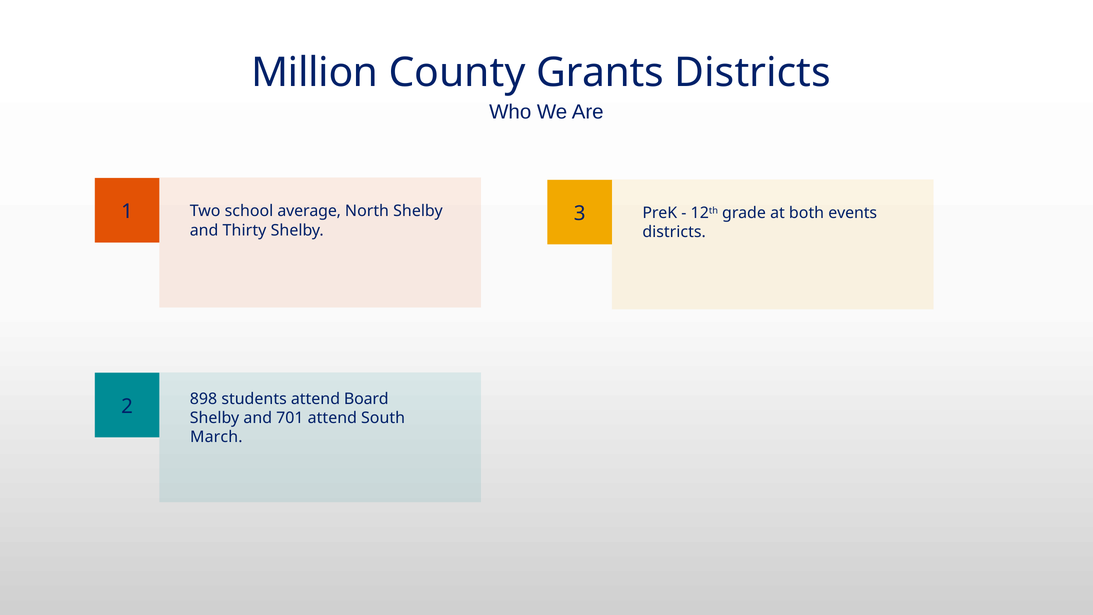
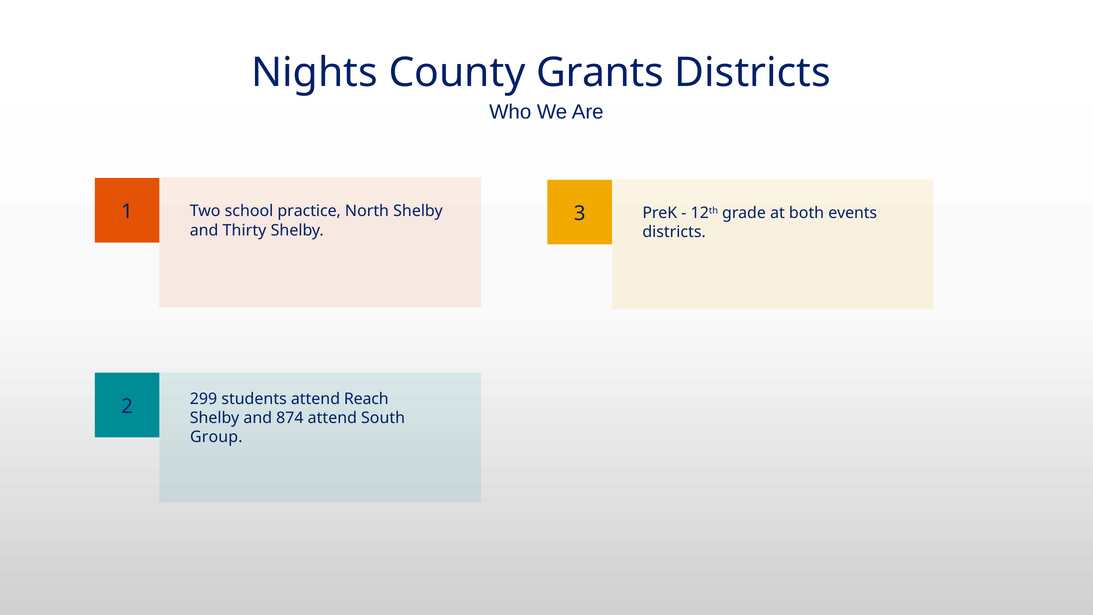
Million: Million -> Nights (315, 73)
average: average -> practice (309, 211)
898: 898 -> 299 (204, 399)
Board: Board -> Reach (366, 399)
701: 701 -> 874 (290, 418)
March: March -> Group (216, 437)
